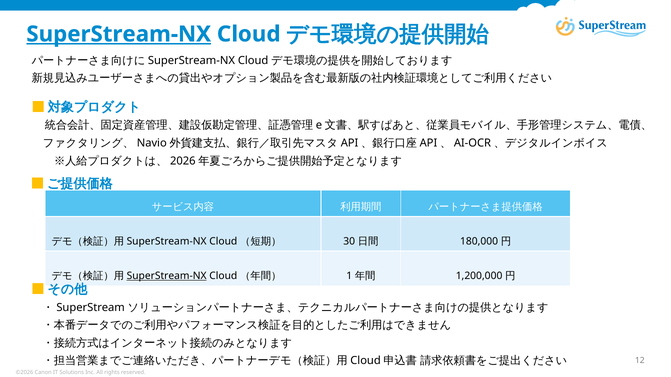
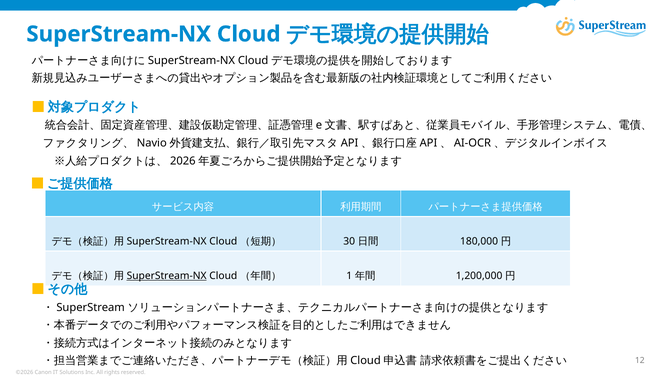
SuperStream-NX underline: present -> none (119, 34)
